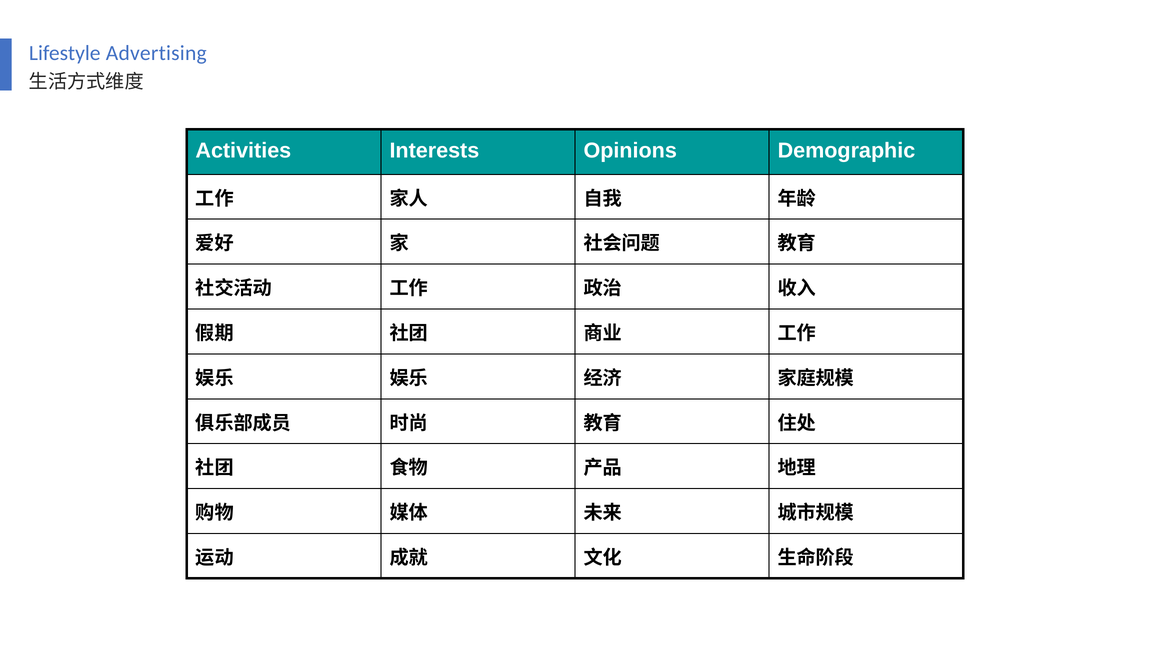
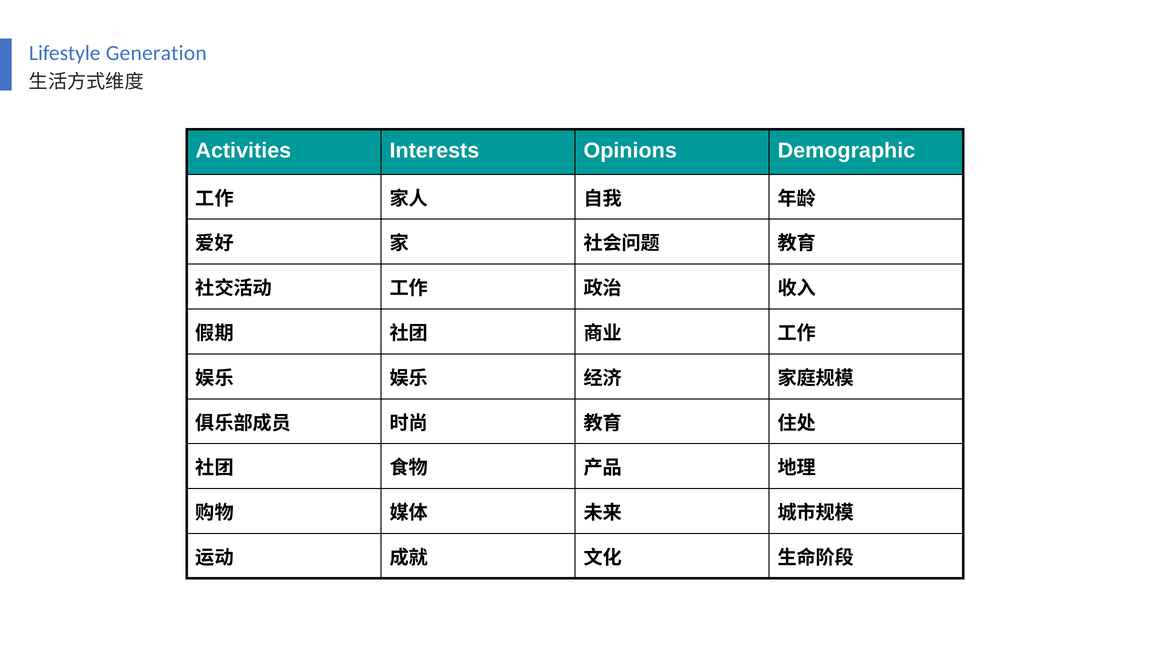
Advertising: Advertising -> Generation (156, 53)
